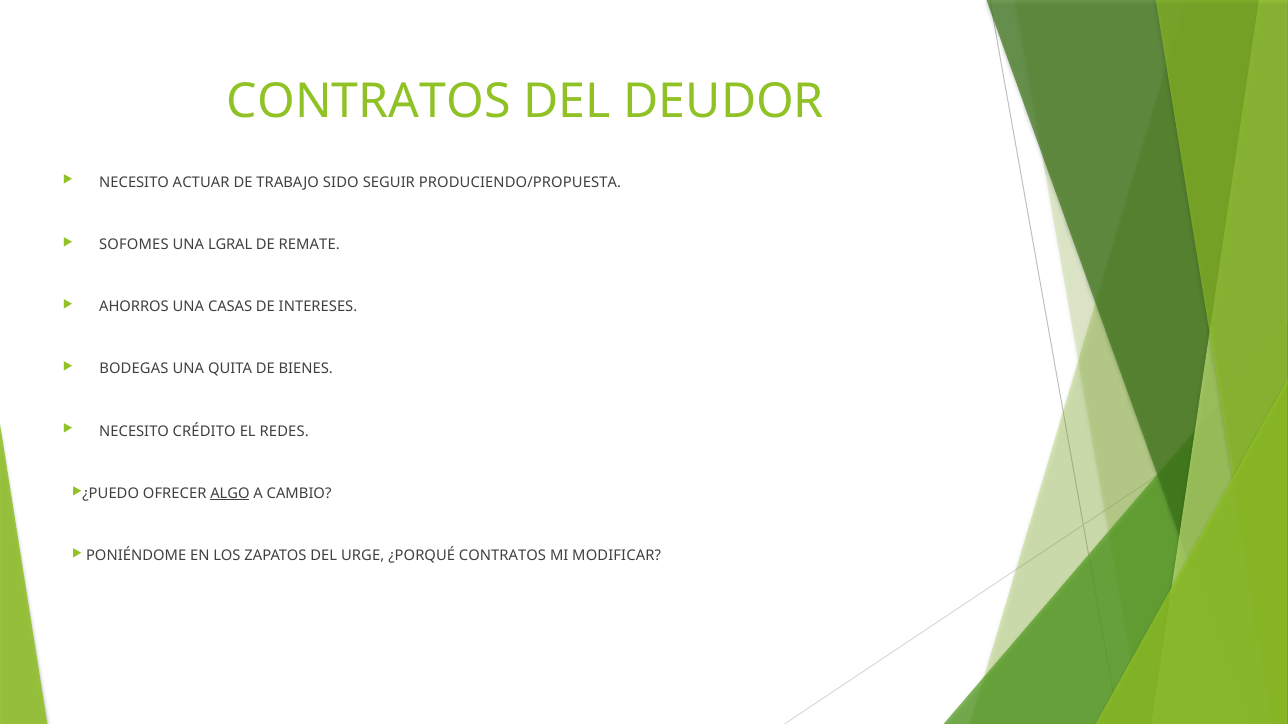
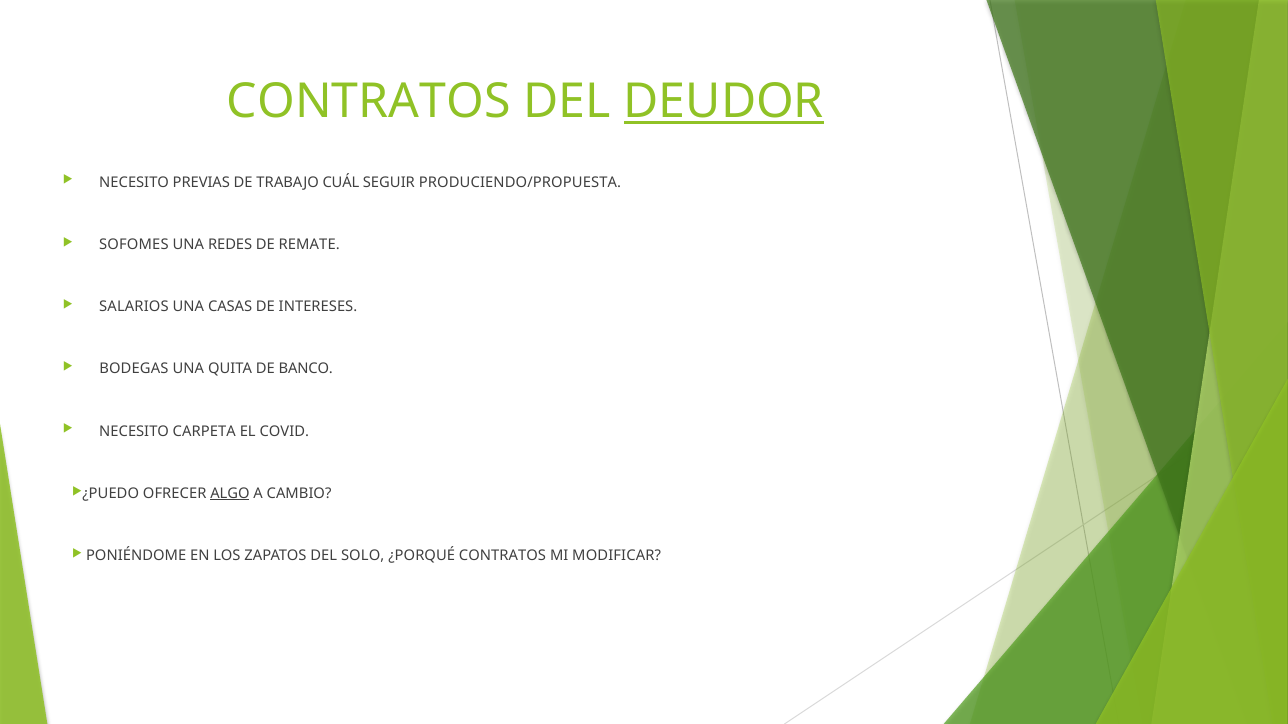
DEUDOR underline: none -> present (724, 102)
ACTUAR: ACTUAR -> PREVIAS (201, 182)
SIDO: SIDO -> CUÁL (341, 182)
LGRAL: LGRAL -> REDES (230, 245)
AHORROS: AHORROS -> SALARIOS (134, 307)
BIENES: BIENES -> BANCO (306, 369)
CRÉDITO: CRÉDITO -> CARPETA (204, 432)
REDES: REDES -> COVID (284, 432)
URGE: URGE -> SOLO (363, 556)
